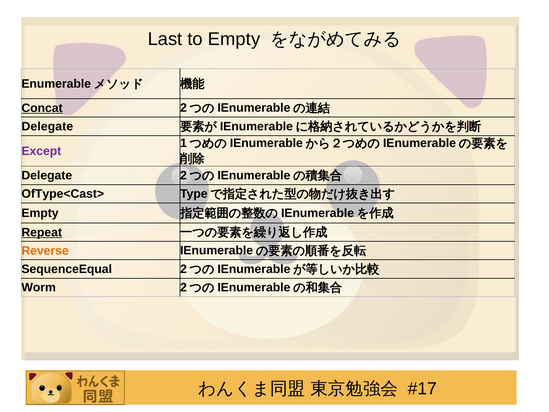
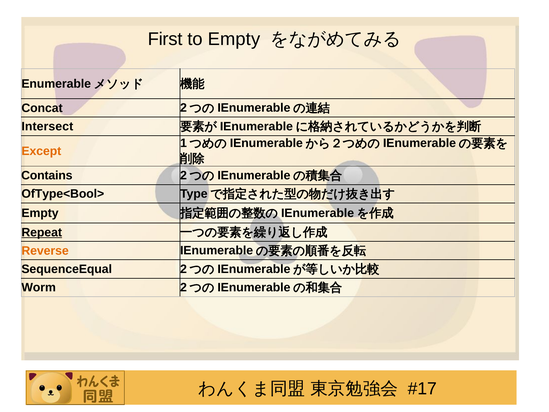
Last: Last -> First (165, 39)
Concat underline: present -> none (42, 108)
Delegate: Delegate -> Intersect (47, 126)
Except colour: purple -> orange (41, 151)
Delegate: Delegate -> Contains (47, 175)
OfType<Cast>: OfType<Cast> -> OfType<Bool> (63, 194)
